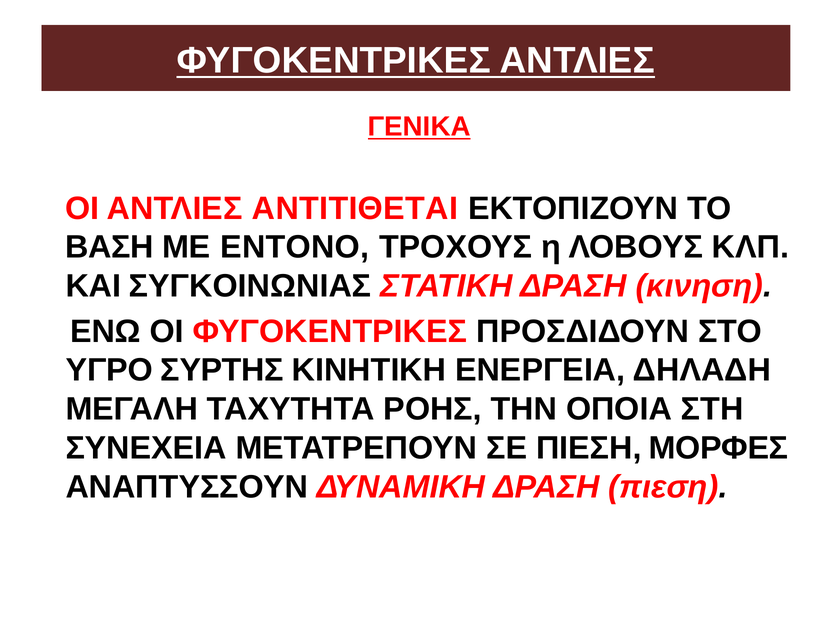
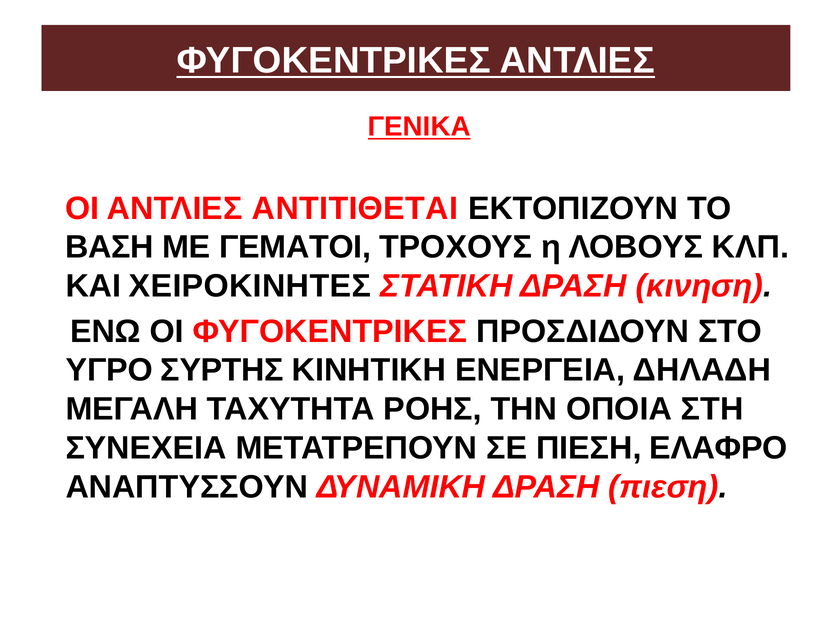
ΕΝΤΟΝΟ: ΕΝΤΟΝΟ -> ΓΕΜΑΤΟΙ (295, 247)
ΣΥΓΚΟΙΝΩΝΙΑΣ: ΣΥΓΚΟΙΝΩΝΙΑΣ -> ΧΕΙΡΟΚΙΝΗΤΕΣ (250, 286)
ΜΟΡΦΕΣ: ΜΟΡΦΕΣ -> ΕΛΑΦΡΟ (718, 448)
